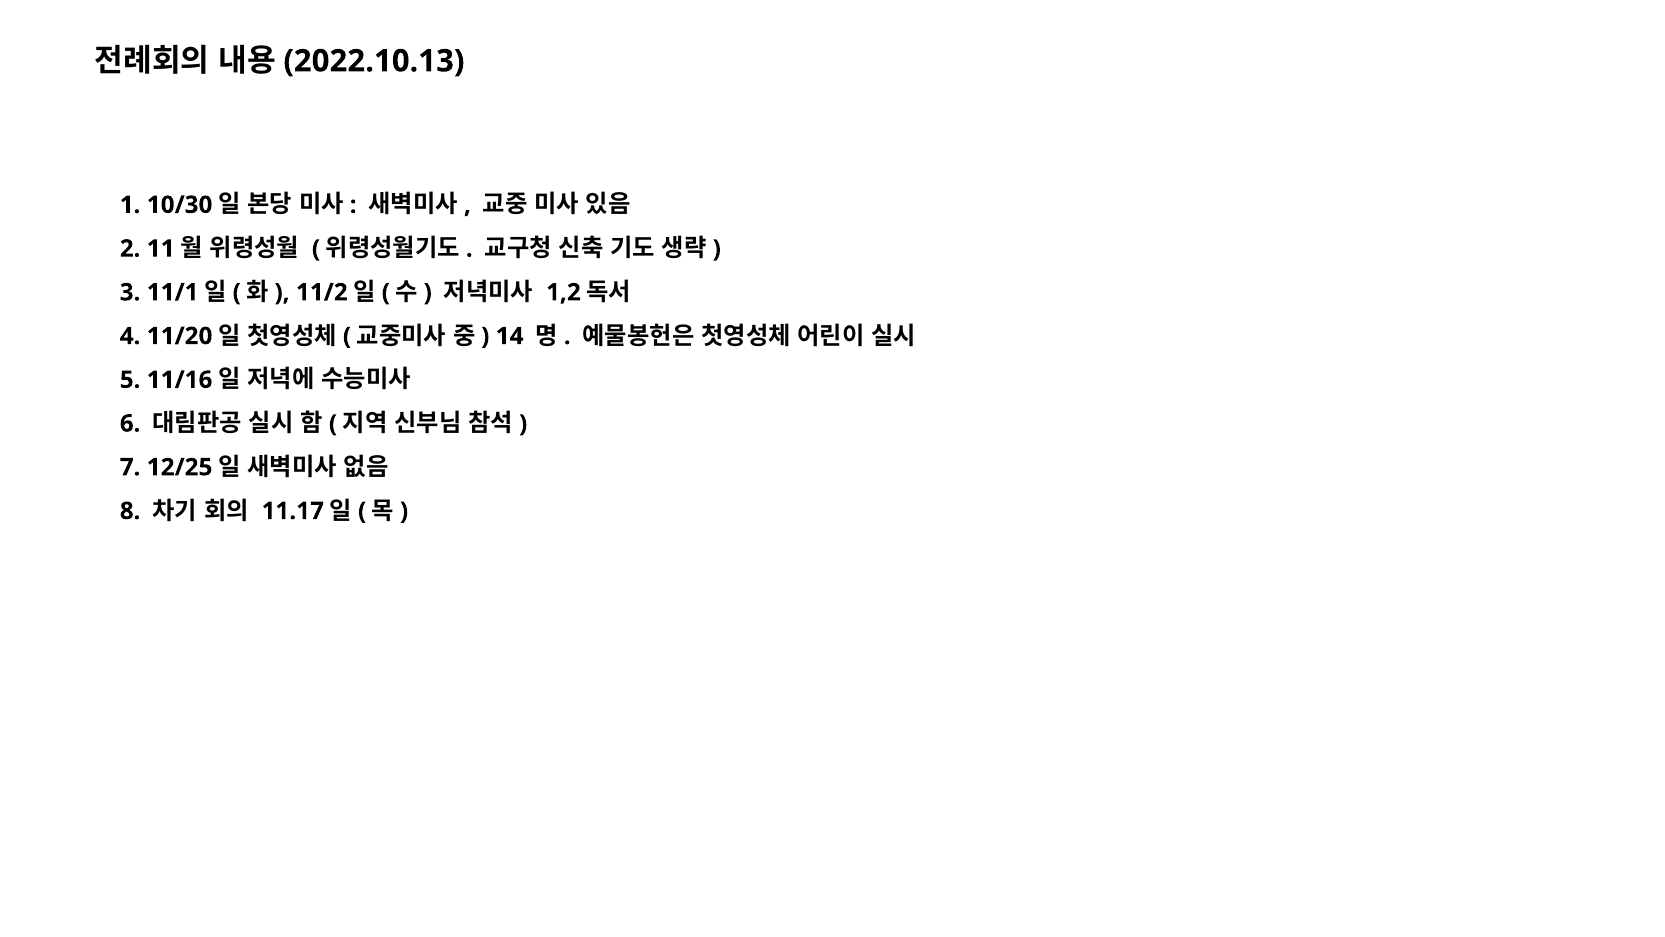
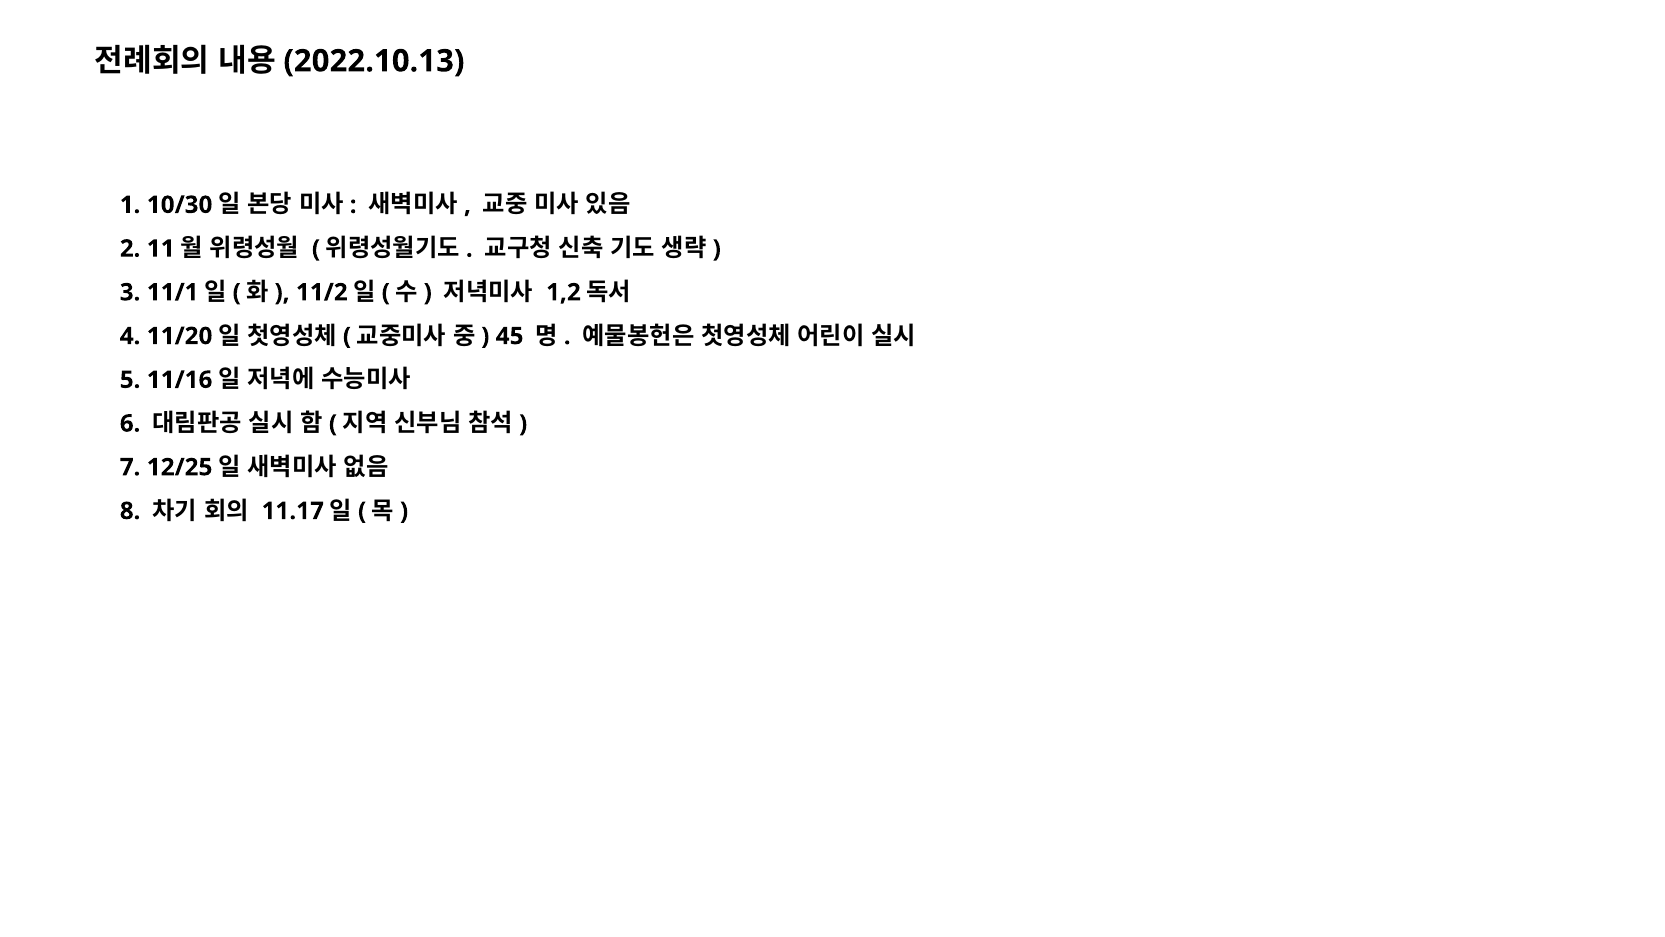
14: 14 -> 45 (510, 336)
